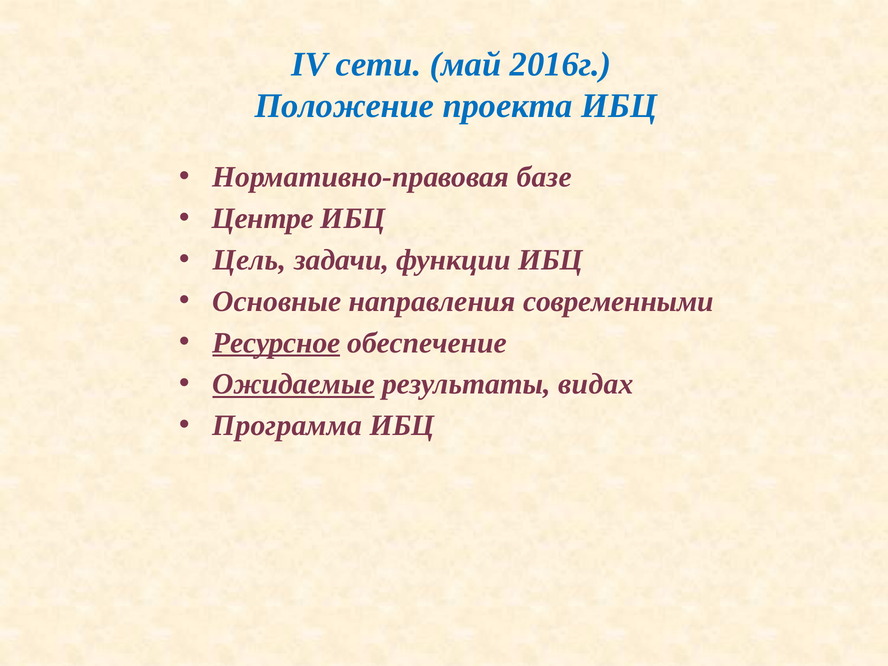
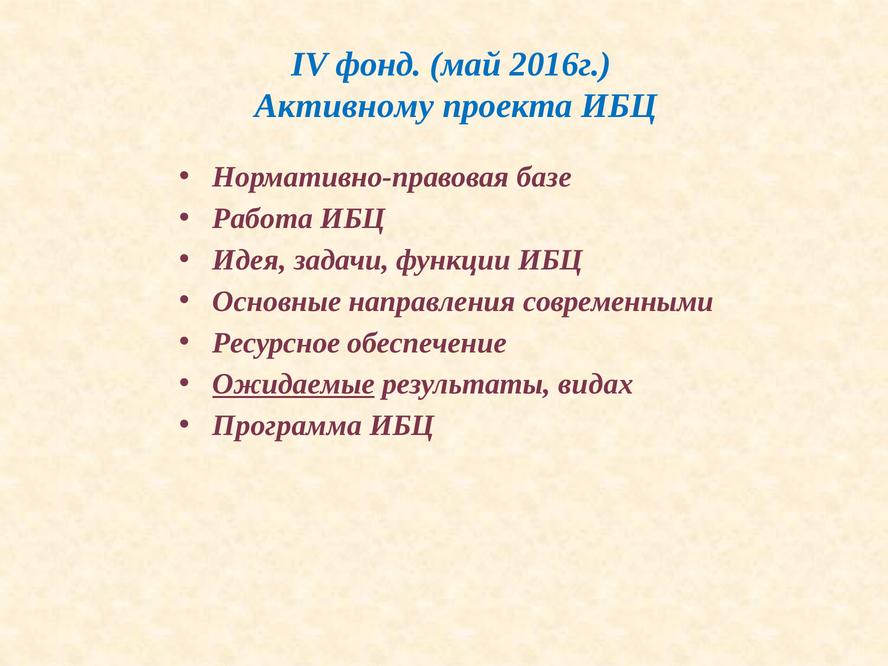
сети: сети -> фонд (379, 64)
Положение: Положение -> Активному (344, 106)
Центре: Центре -> Работа (263, 218)
Цель: Цель -> Идея (250, 260)
Ресурсное underline: present -> none (276, 343)
